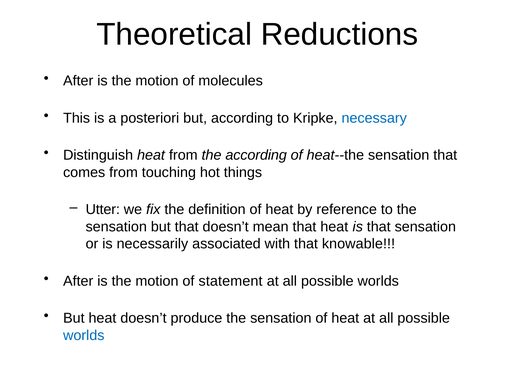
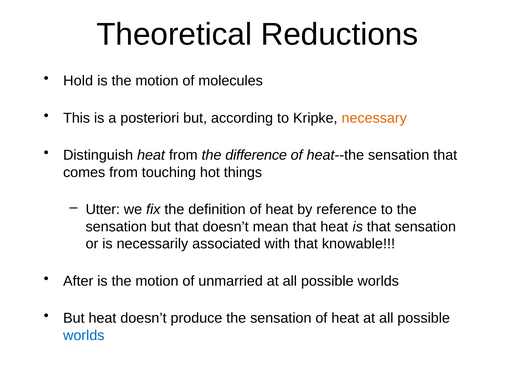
After: After -> Hold (78, 81)
necessary colour: blue -> orange (374, 118)
the according: according -> difference (256, 155)
statement: statement -> unmarried (231, 281)
